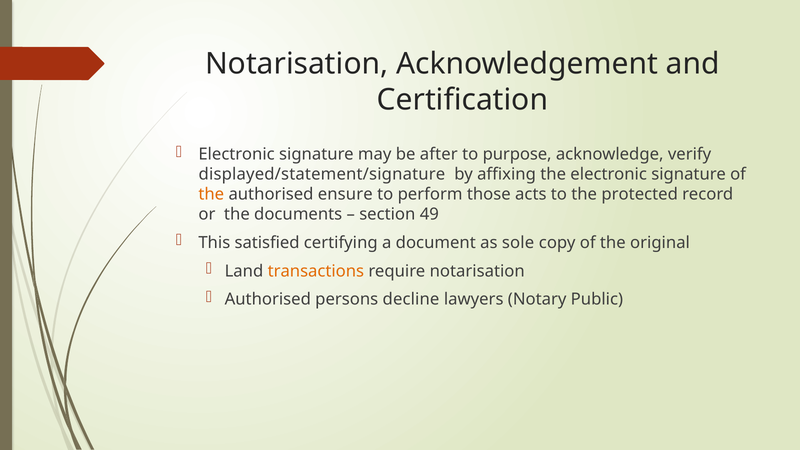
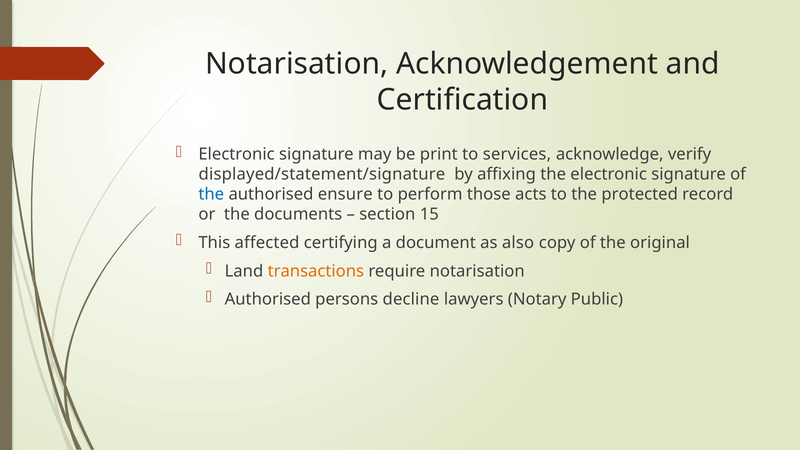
after: after -> print (439, 154)
purpose: purpose -> services (517, 154)
the colour: orange -> blue (211, 194)
49: 49 -> 15 (429, 214)
satisfied: satisfied -> affected (267, 243)
sole: sole -> also (518, 243)
